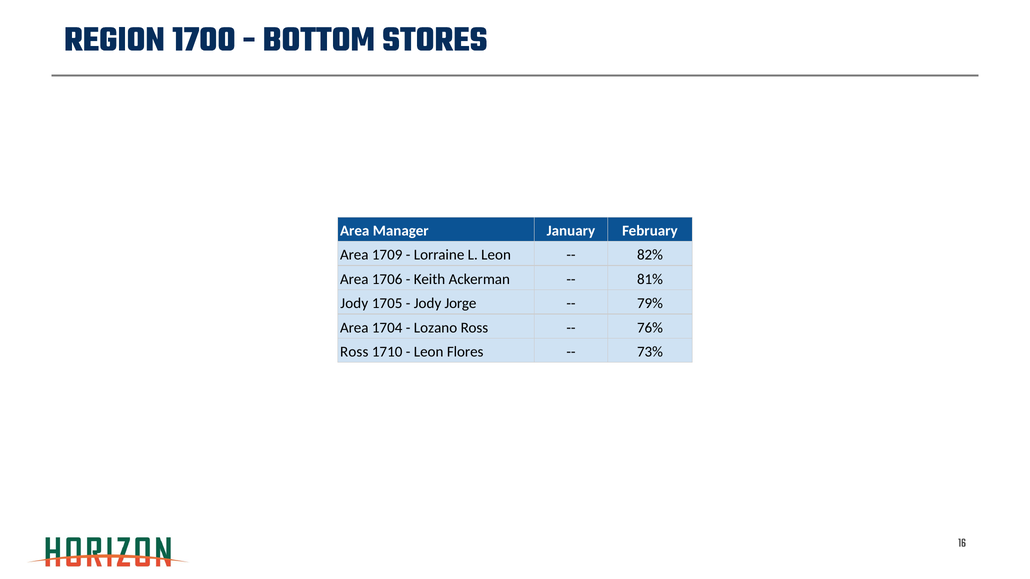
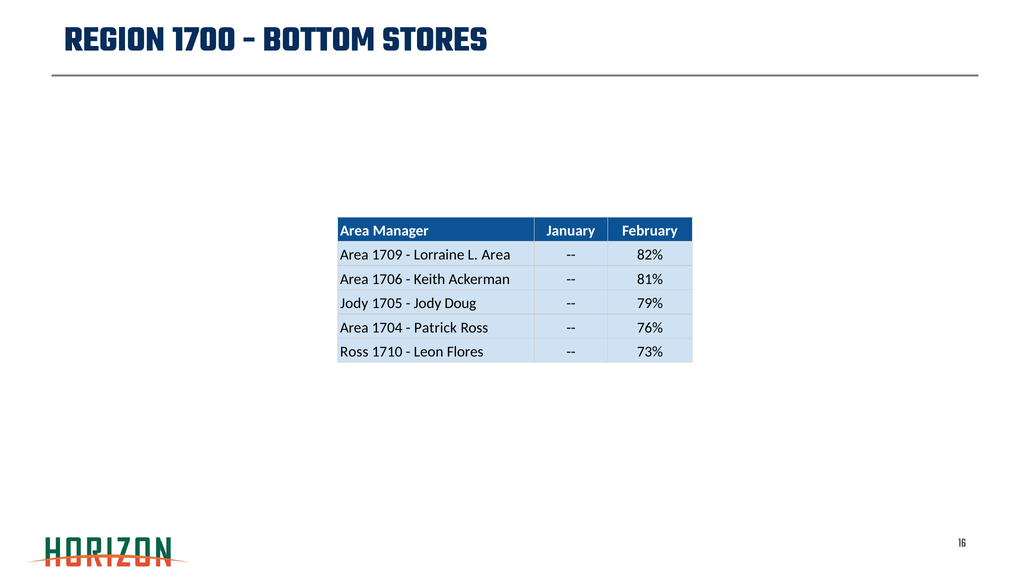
L Leon: Leon -> Area (496, 255)
Jorge: Jorge -> Doug (460, 304)
Lozano: Lozano -> Patrick (435, 328)
